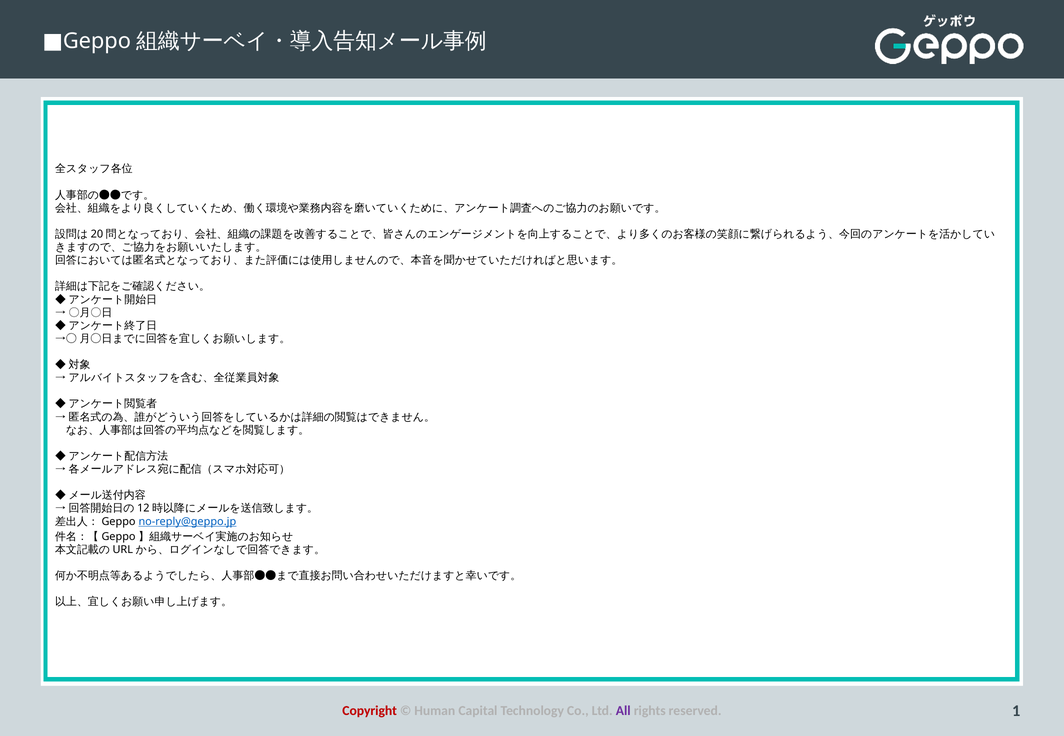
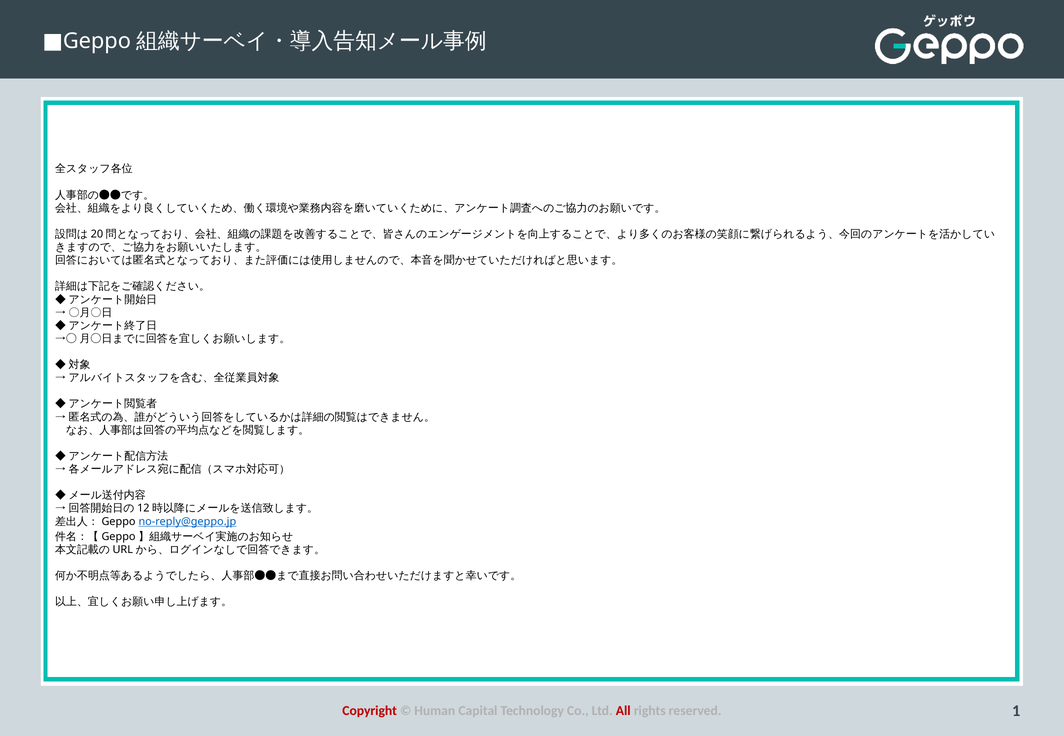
All colour: purple -> red (623, 711)
